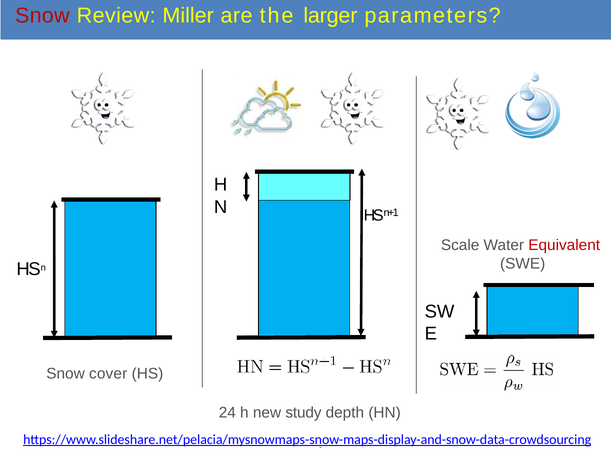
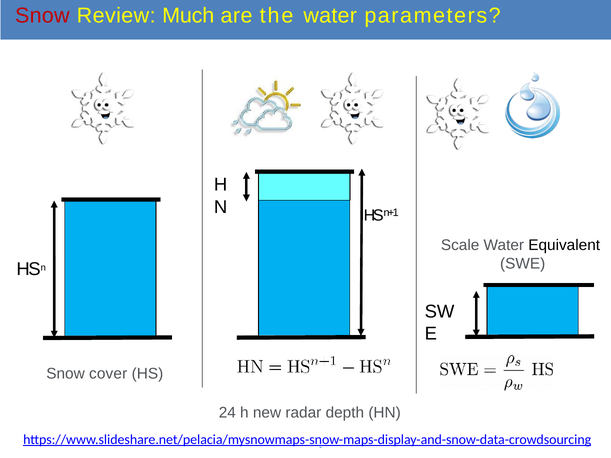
Miller: Miller -> Much (188, 16)
the larger: larger -> water (330, 16)
Equivalent colour: red -> black (564, 245)
study: study -> radar (303, 413)
